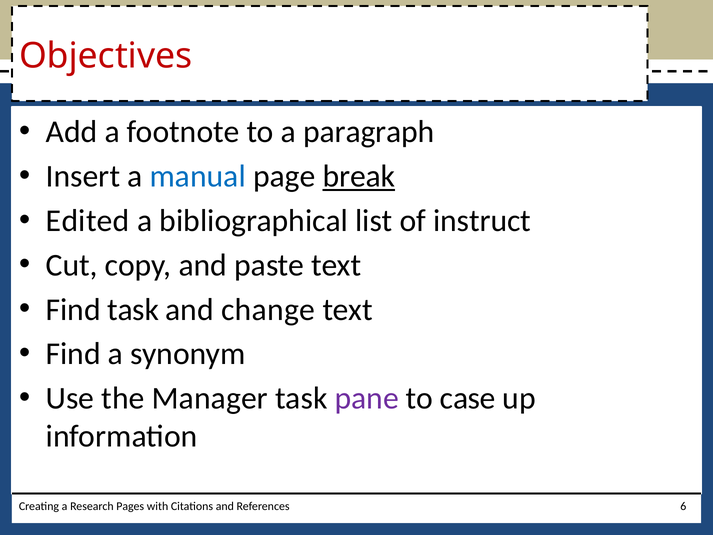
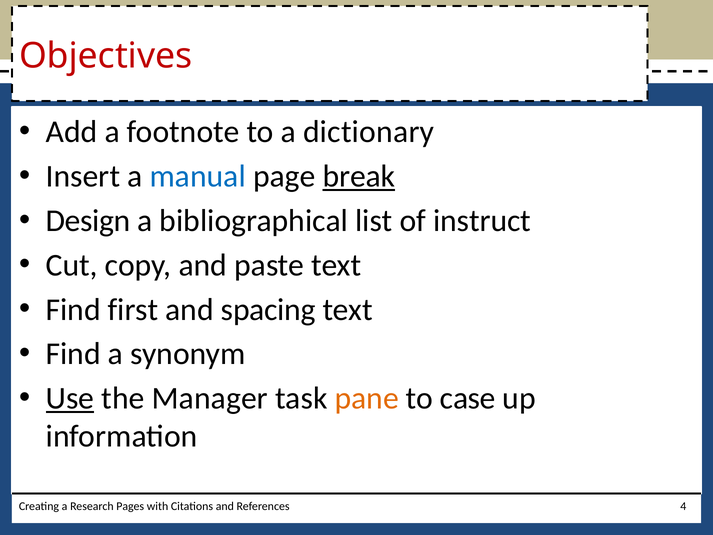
paragraph: paragraph -> dictionary (369, 132)
Edited: Edited -> Design (88, 221)
Find task: task -> first (133, 309)
change: change -> spacing (268, 309)
Use underline: none -> present (70, 398)
pane colour: purple -> orange (367, 398)
6: 6 -> 4 (683, 506)
